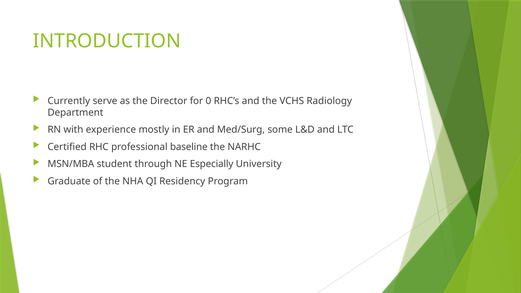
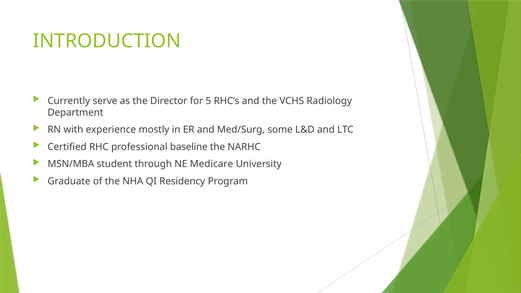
0: 0 -> 5 (208, 101)
Especially: Especially -> Medicare (211, 164)
